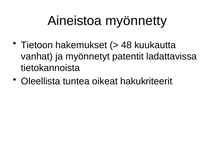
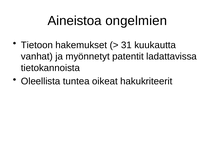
myönnetty: myönnetty -> ongelmien (136, 21)
48: 48 -> 31 (126, 45)
